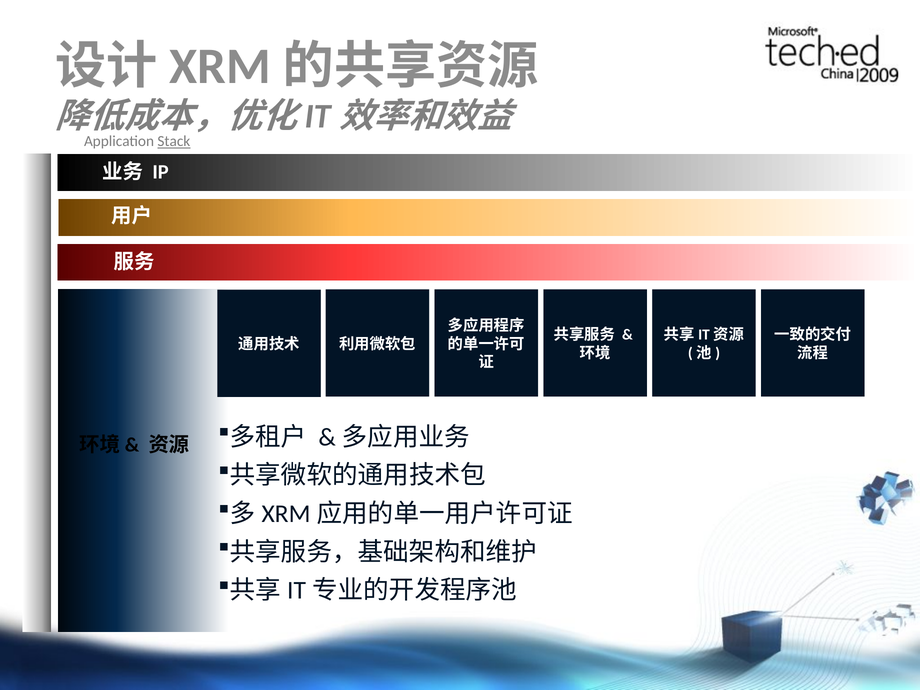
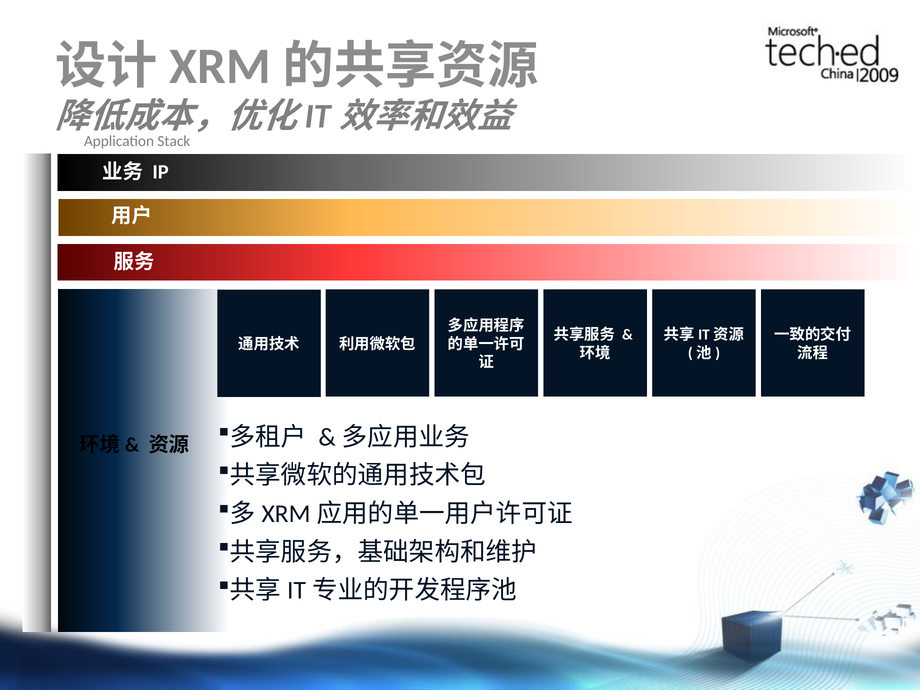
Stack underline: present -> none (174, 141)
